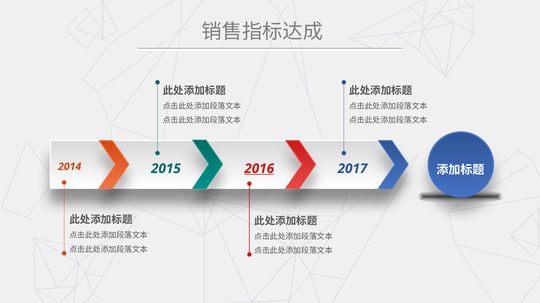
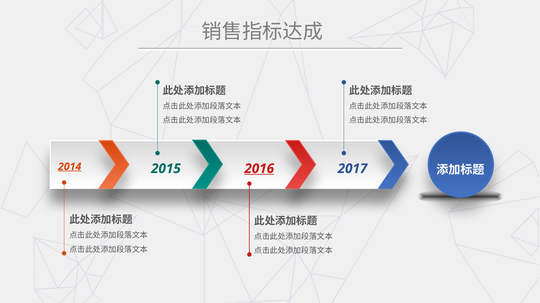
2014 underline: none -> present (70, 167)
